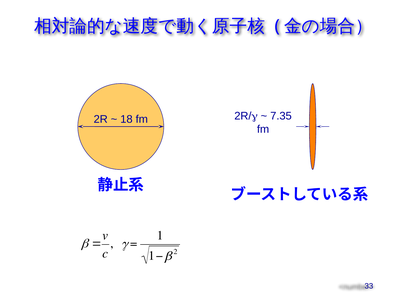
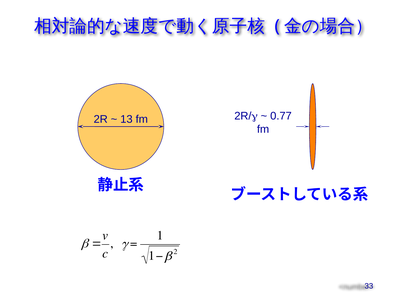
18: 18 -> 13 (126, 119)
7.35: 7.35 -> 0.77 (281, 116)
